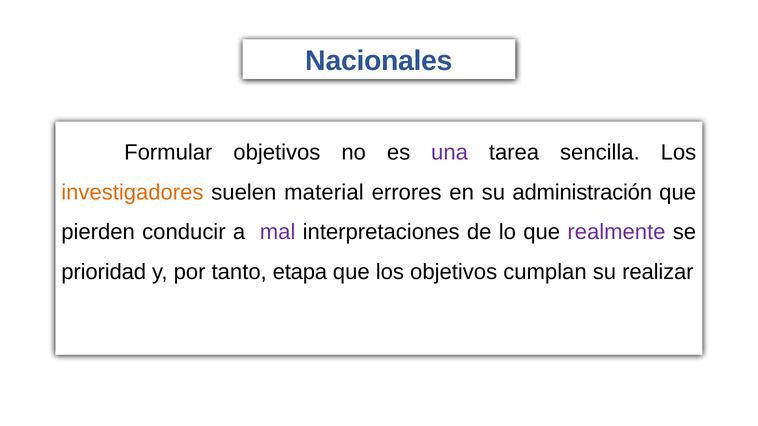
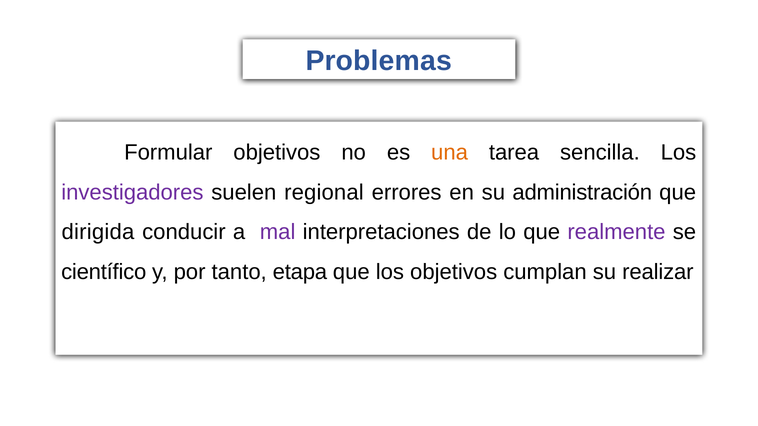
Nacionales: Nacionales -> Problemas (379, 61)
una colour: purple -> orange (450, 153)
investigadores colour: orange -> purple (132, 193)
material: material -> regional (324, 193)
pierden: pierden -> dirigida (98, 232)
prioridad: prioridad -> científico (104, 272)
